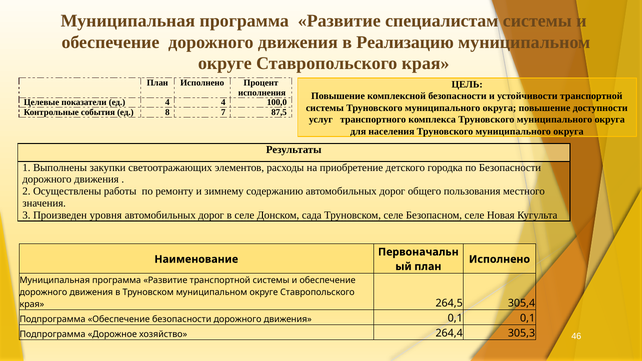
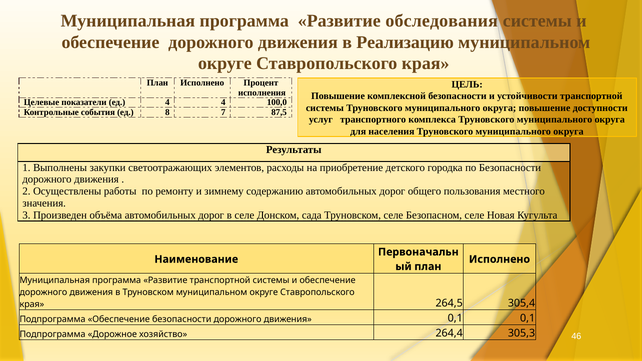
специалистам: специалистам -> обследования (442, 21)
уровня: уровня -> объёма (106, 215)
